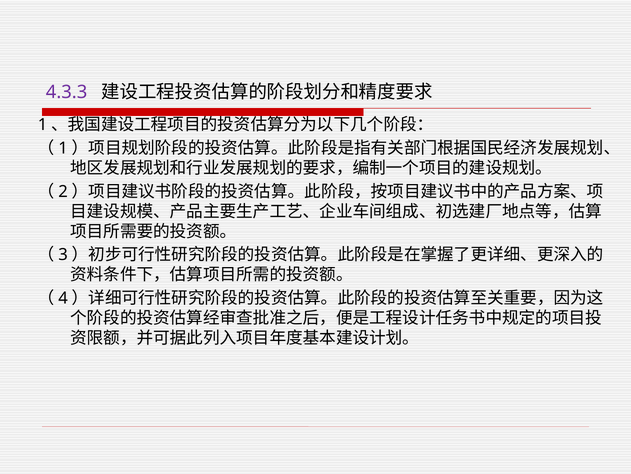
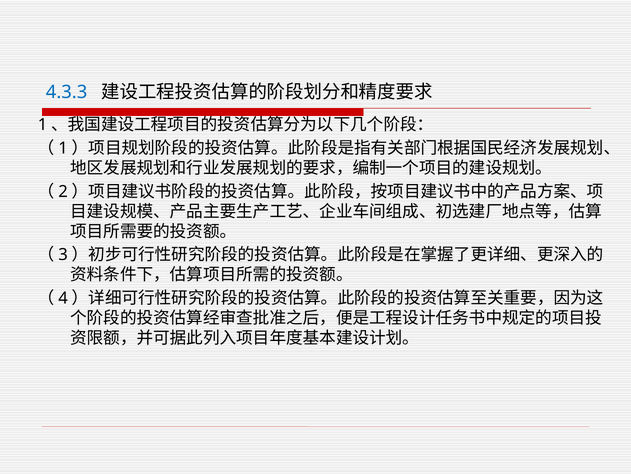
4.3.3 colour: purple -> blue (67, 92)
